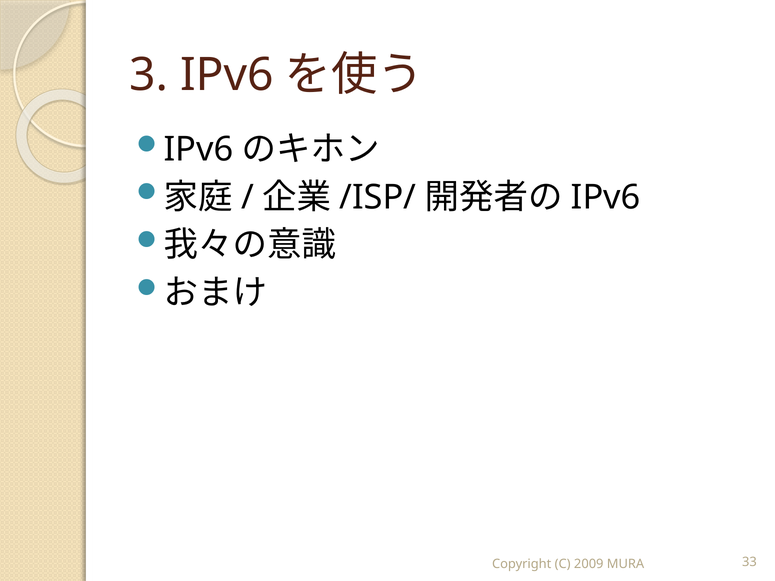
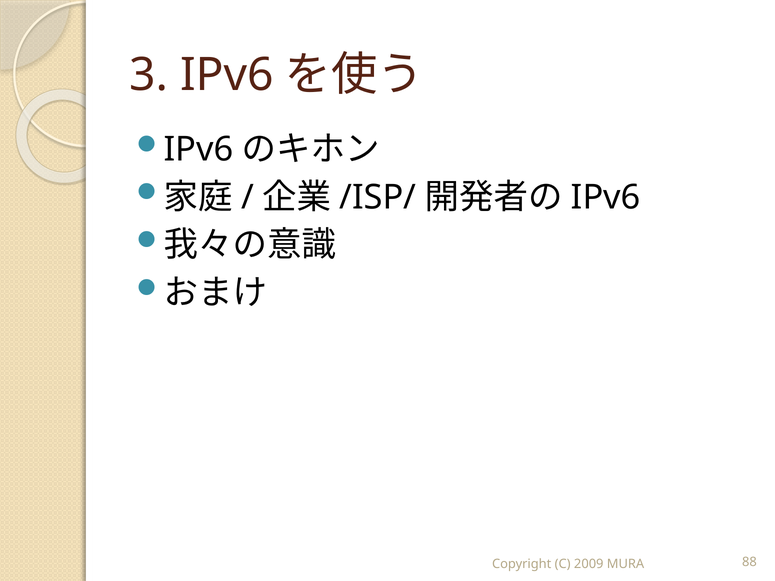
33: 33 -> 88 (749, 562)
